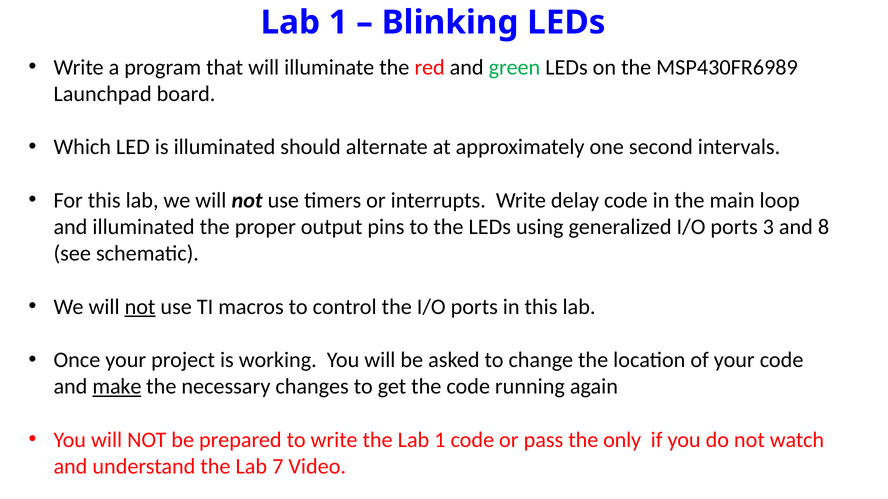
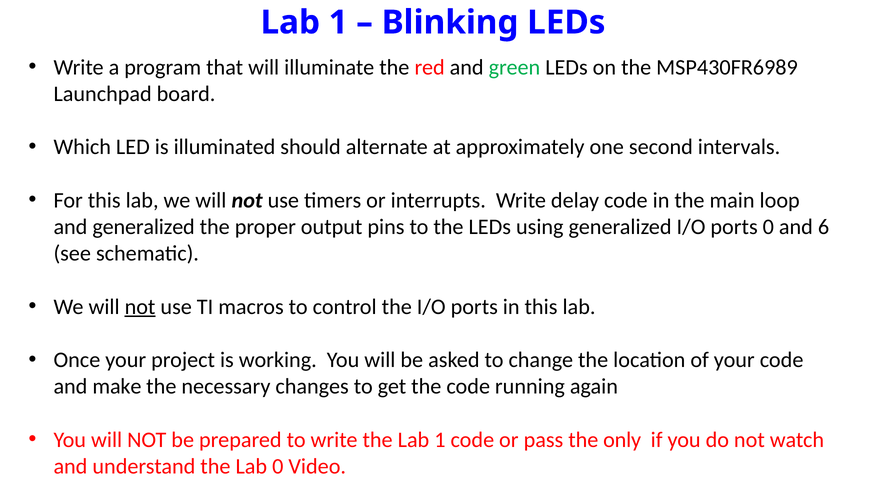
and illuminated: illuminated -> generalized (144, 227)
ports 3: 3 -> 0 (768, 227)
8: 8 -> 6 (824, 227)
make underline: present -> none (117, 387)
Lab 7: 7 -> 0 (278, 467)
